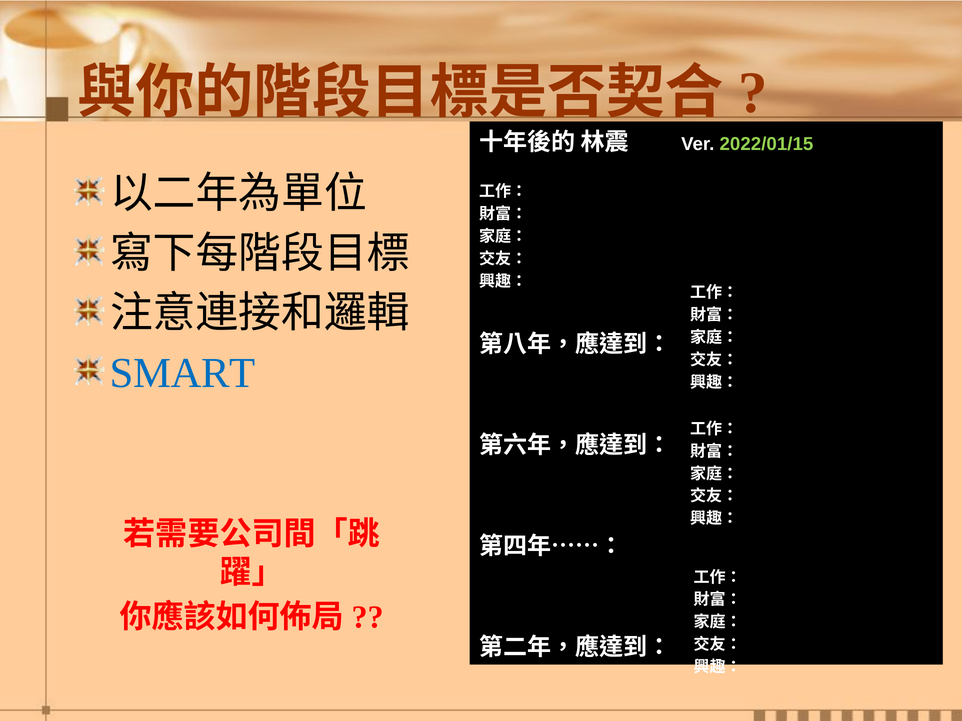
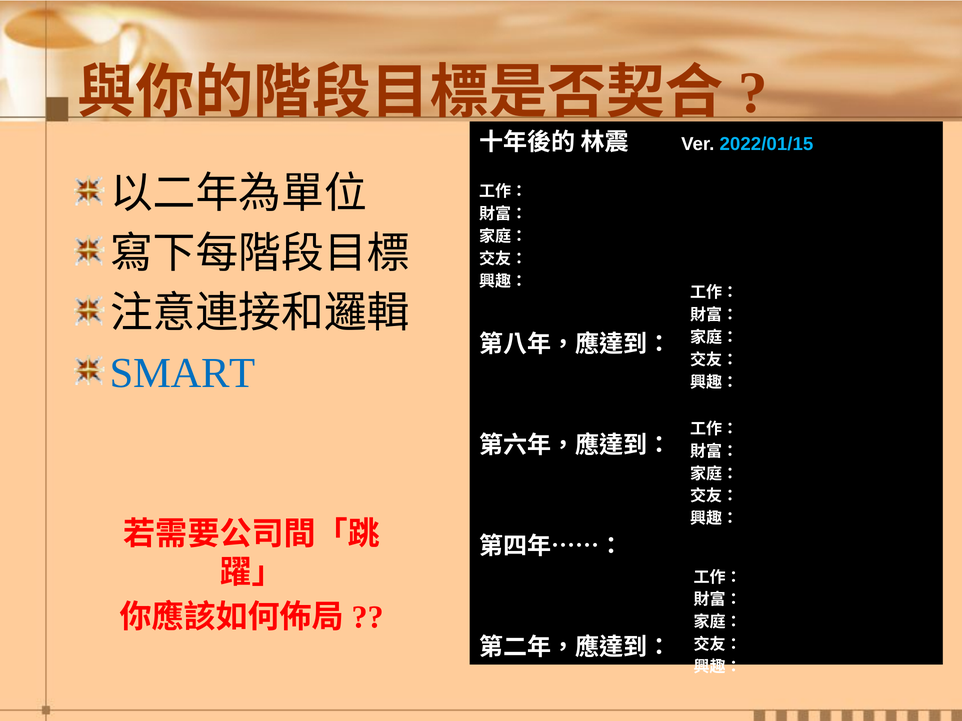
2022/01/15 colour: light green -> light blue (766, 144)
